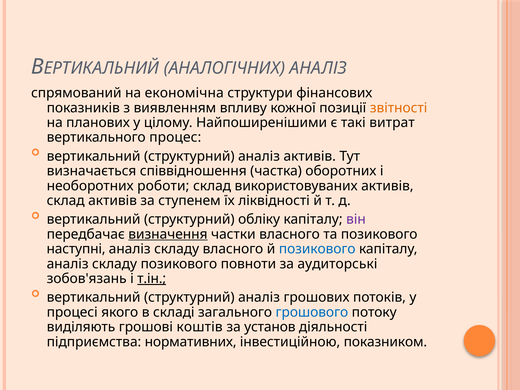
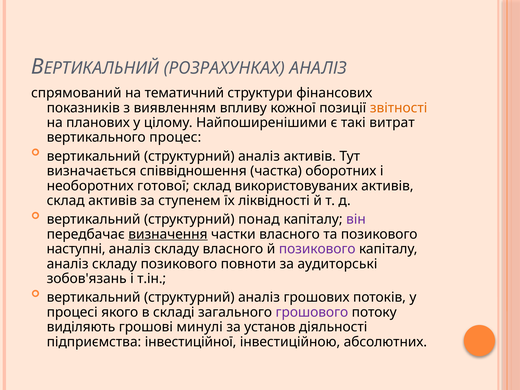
АНАЛОГІЧНИХ: АНАЛОГІЧНИХ -> РОЗРАХУНКАХ (224, 68)
економічна: економічна -> тематичний (184, 93)
роботи: роботи -> готової (163, 186)
обліку: обліку -> понад (259, 219)
позикового colour: blue -> purple (317, 249)
т.ін underline: present -> none (152, 279)
грошового colour: blue -> purple (312, 312)
коштів: коштів -> минулі (200, 327)
нормативних: нормативних -> інвестиційної (191, 342)
показником: показником -> абсолютних (385, 342)
